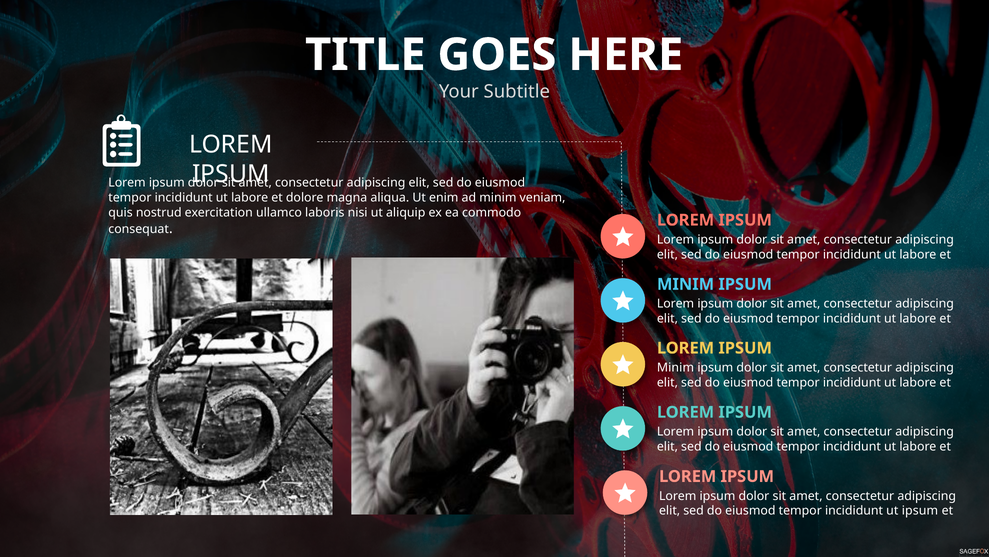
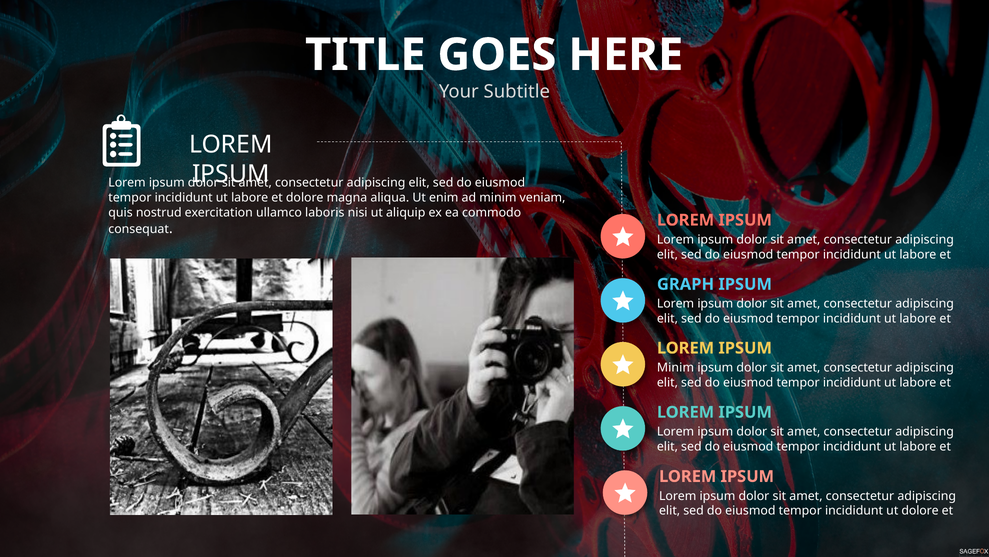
MINIM: MINIM -> GRAPH (686, 284)
ut ipsum: ipsum -> dolore (920, 510)
